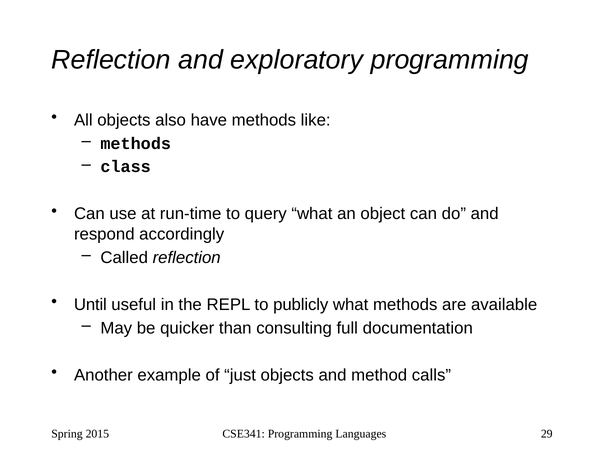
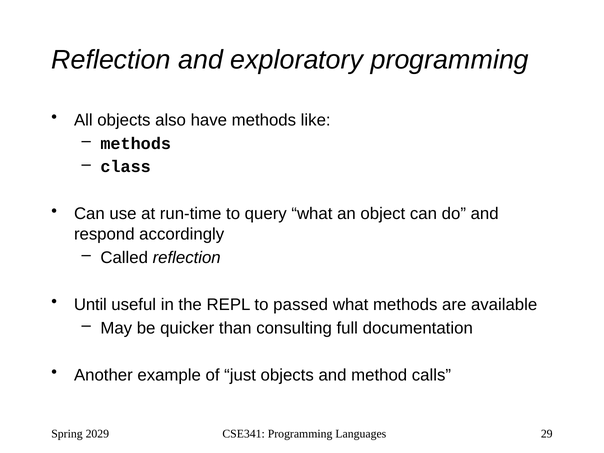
publicly: publicly -> passed (301, 305)
2015: 2015 -> 2029 (97, 434)
